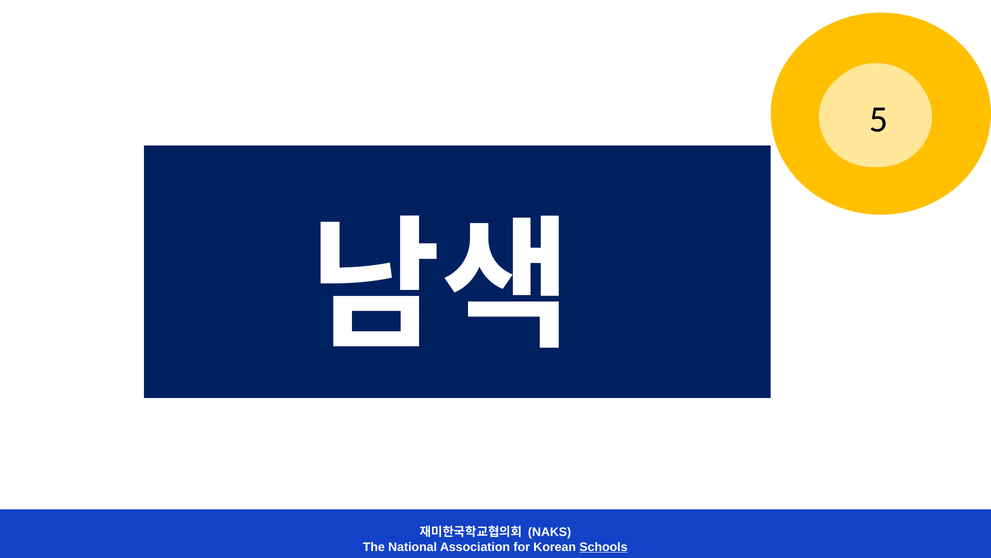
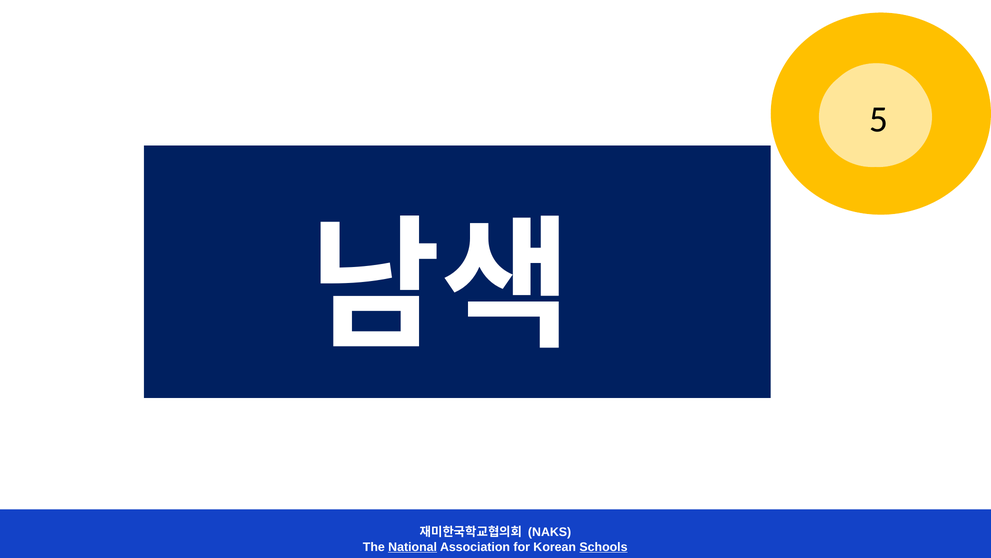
National underline: none -> present (413, 546)
